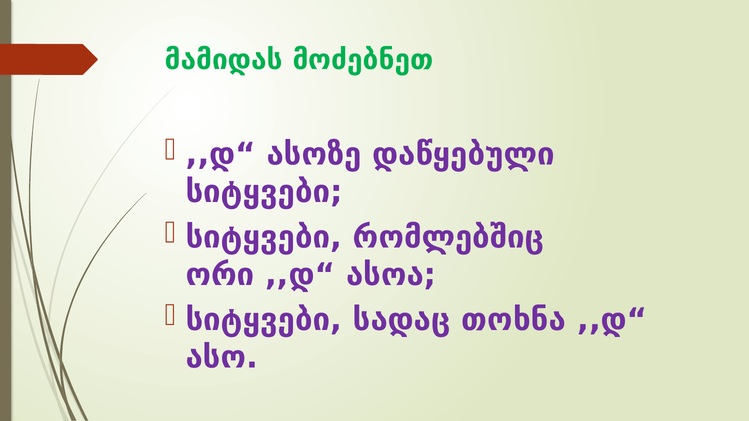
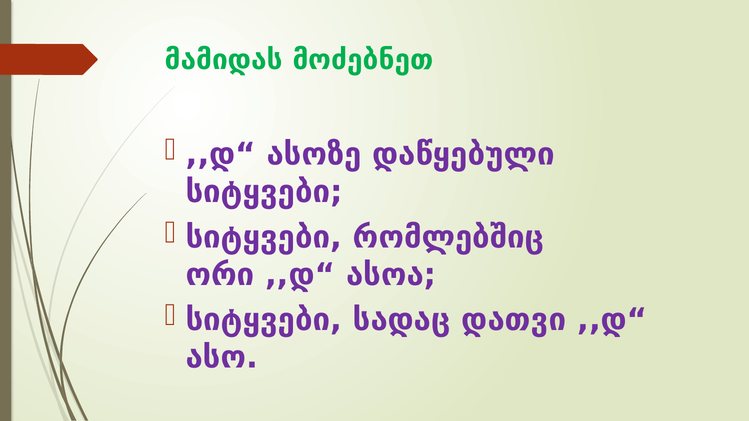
თოხნა: თოხნა -> დათვი (514, 320)
